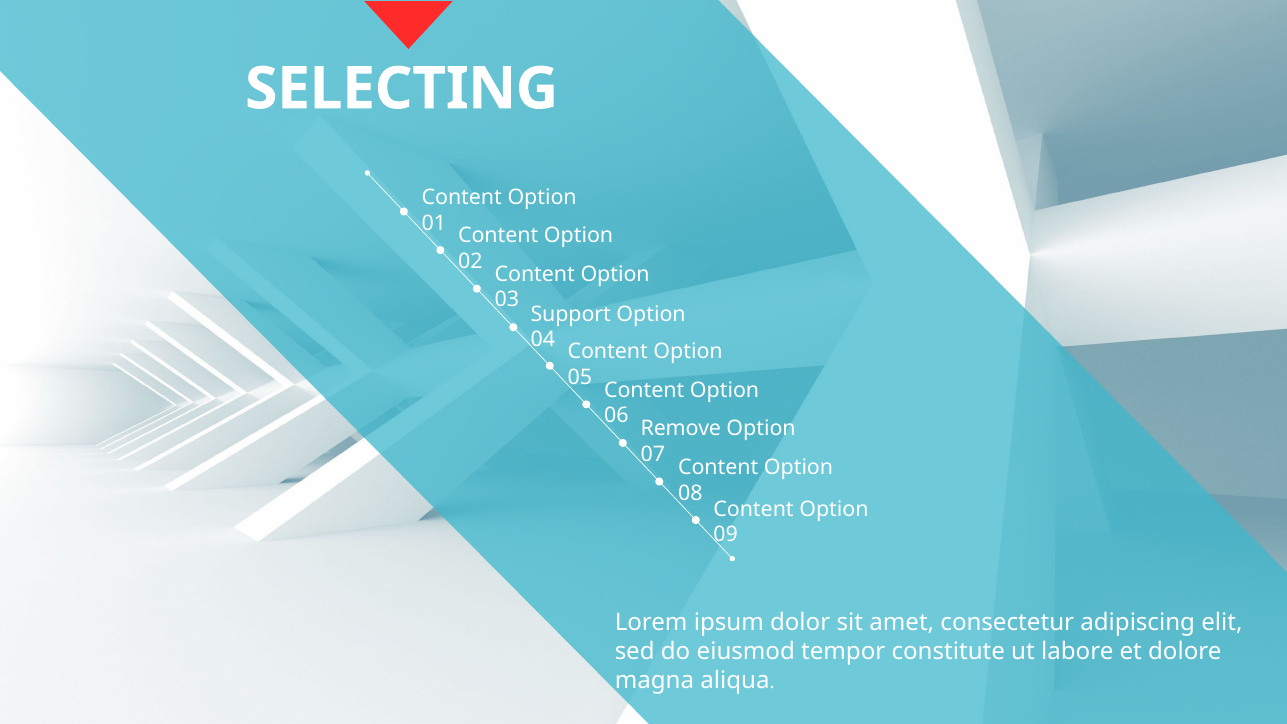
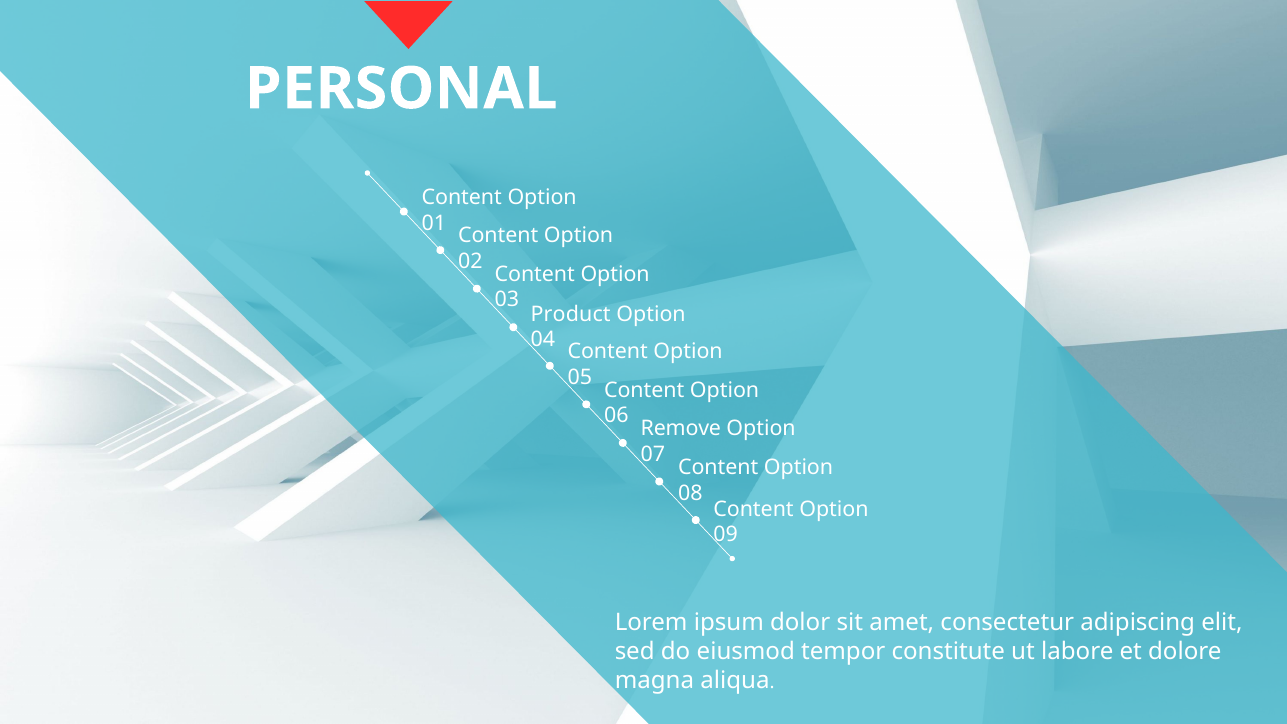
SELECTING: SELECTING -> PERSONAL (401, 89)
Support: Support -> Product (571, 314)
